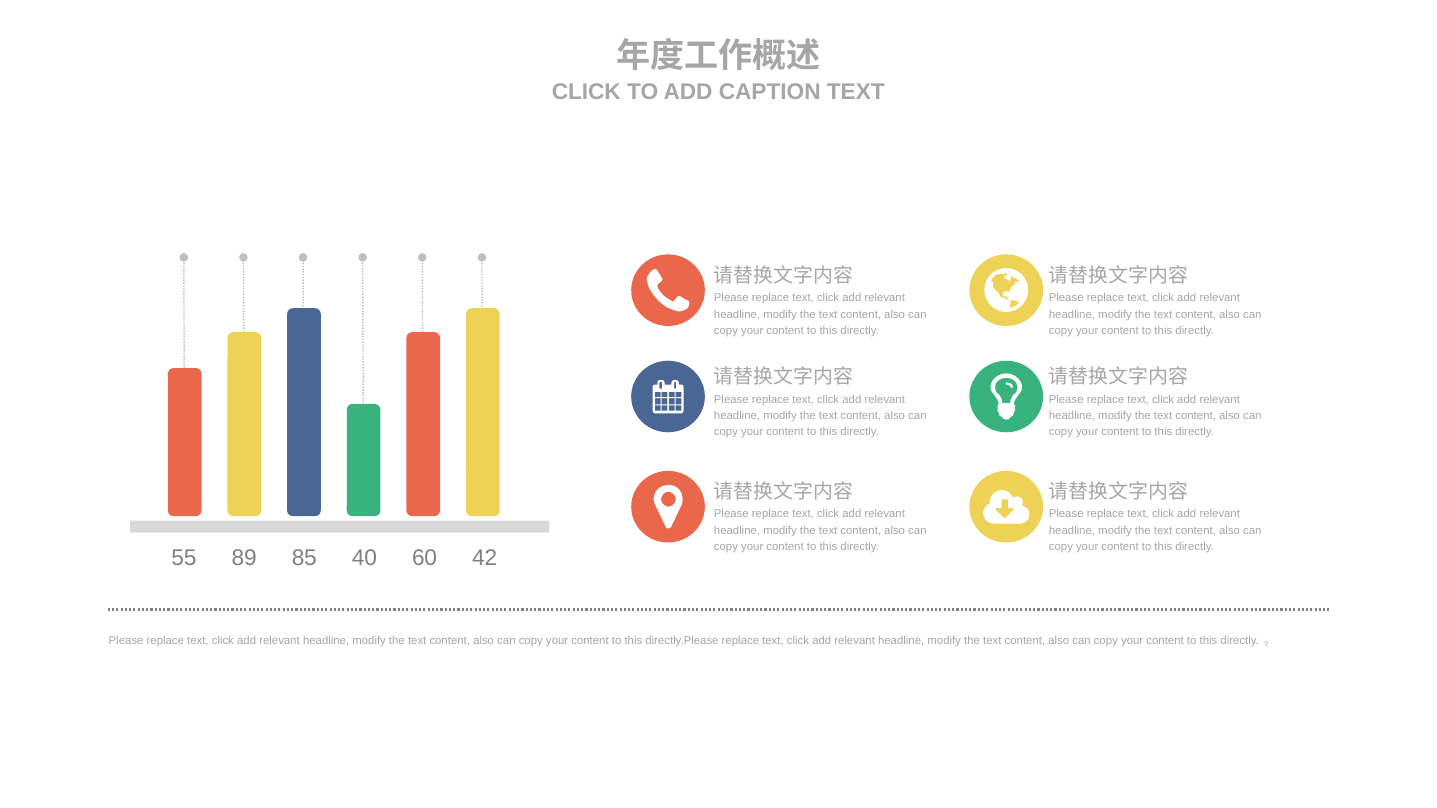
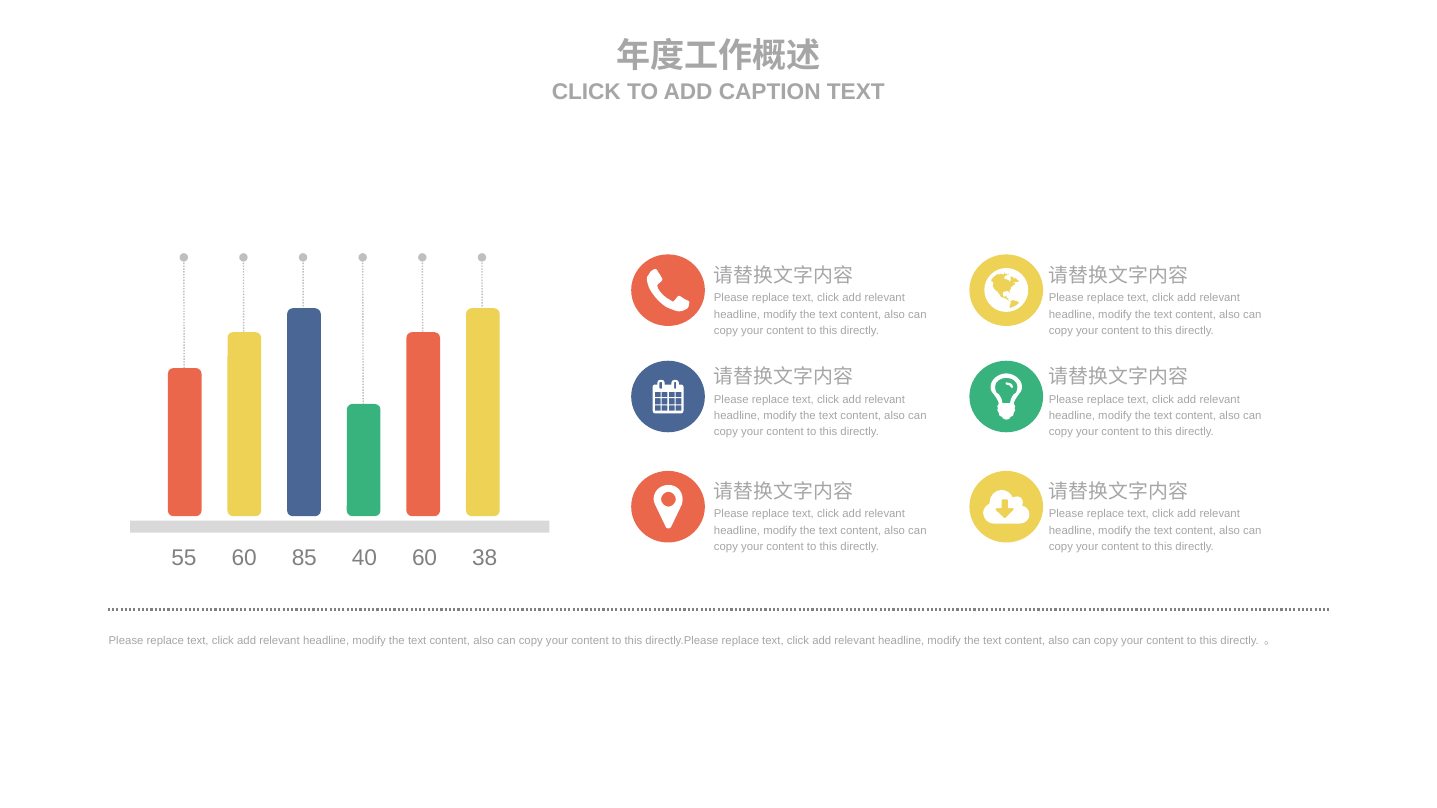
55 89: 89 -> 60 (244, 558)
42: 42 -> 38 (485, 558)
